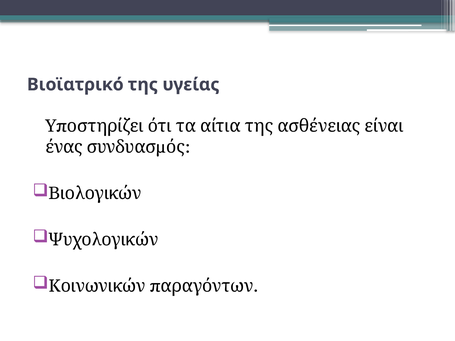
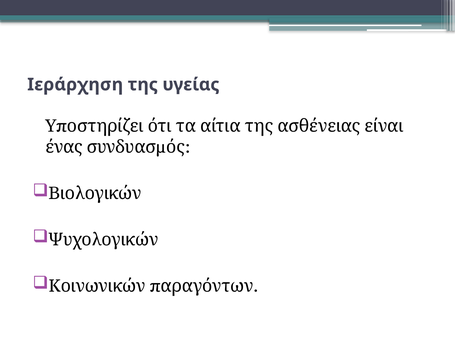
Βιοϊατρικό: Βιοϊατρικό -> Ιεράρχηση (75, 85)
